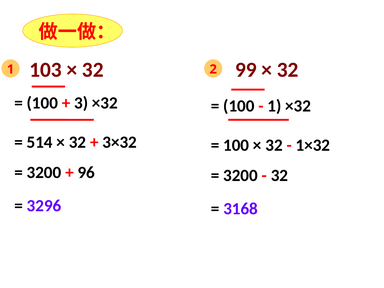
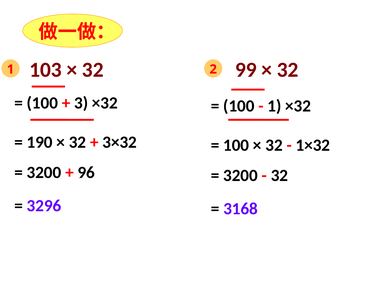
514: 514 -> 190 (40, 142)
